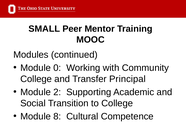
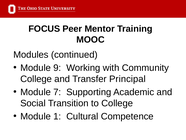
SMALL: SMALL -> FOCUS (44, 29)
0: 0 -> 9 (57, 68)
2: 2 -> 7 (57, 92)
8: 8 -> 1 (57, 116)
